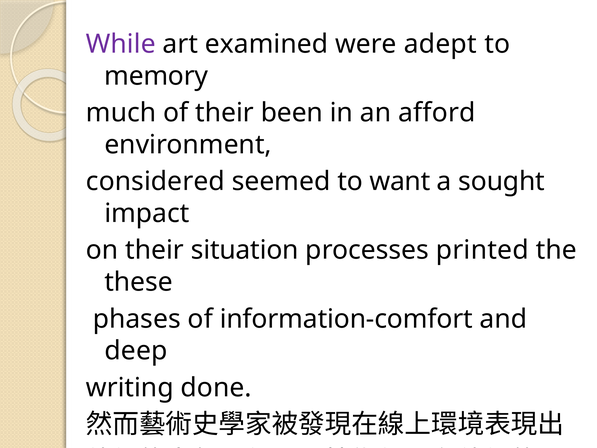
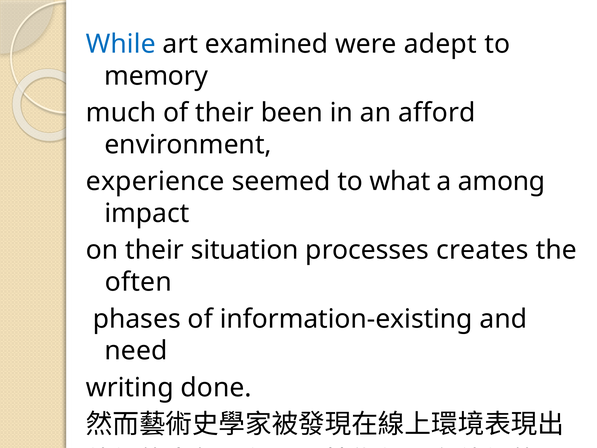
While colour: purple -> blue (121, 44)
considered: considered -> experience (155, 181)
want: want -> what (400, 181)
sought: sought -> among (502, 181)
printed: printed -> creates (482, 250)
these: these -> often (138, 282)
information-comfort: information-comfort -> information-existing (346, 319)
deep: deep -> need (136, 351)
